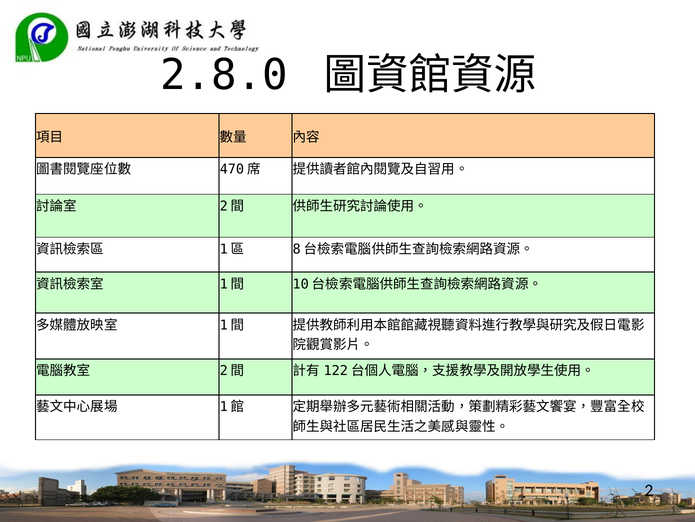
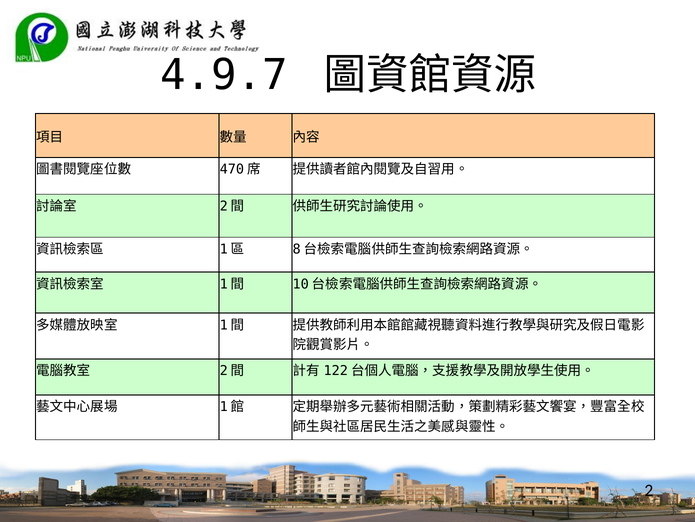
2.8.0: 2.8.0 -> 4.9.7 (224, 75)
